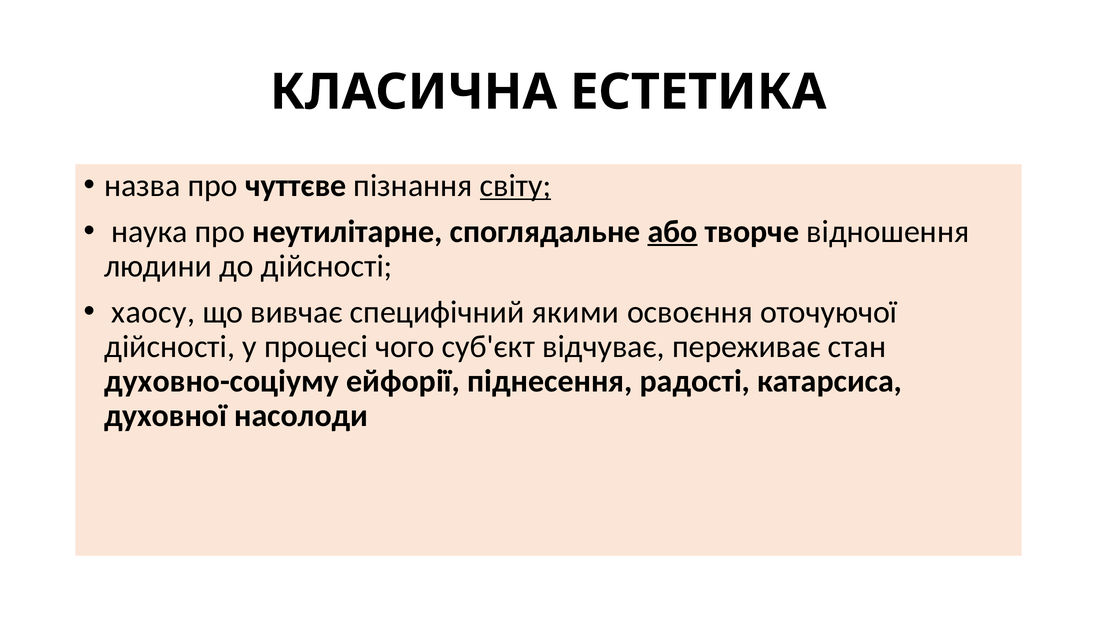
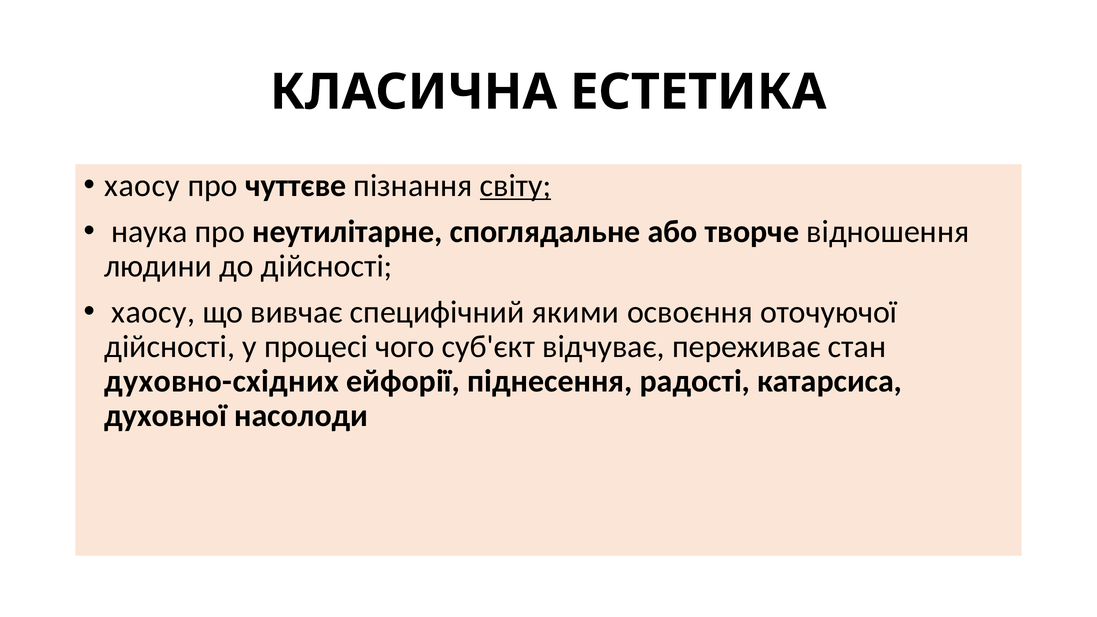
назва: назва -> хаосу (142, 185)
або underline: present -> none (673, 231)
духовно-соціуму: духовно-соціуму -> духовно-східних (221, 381)
